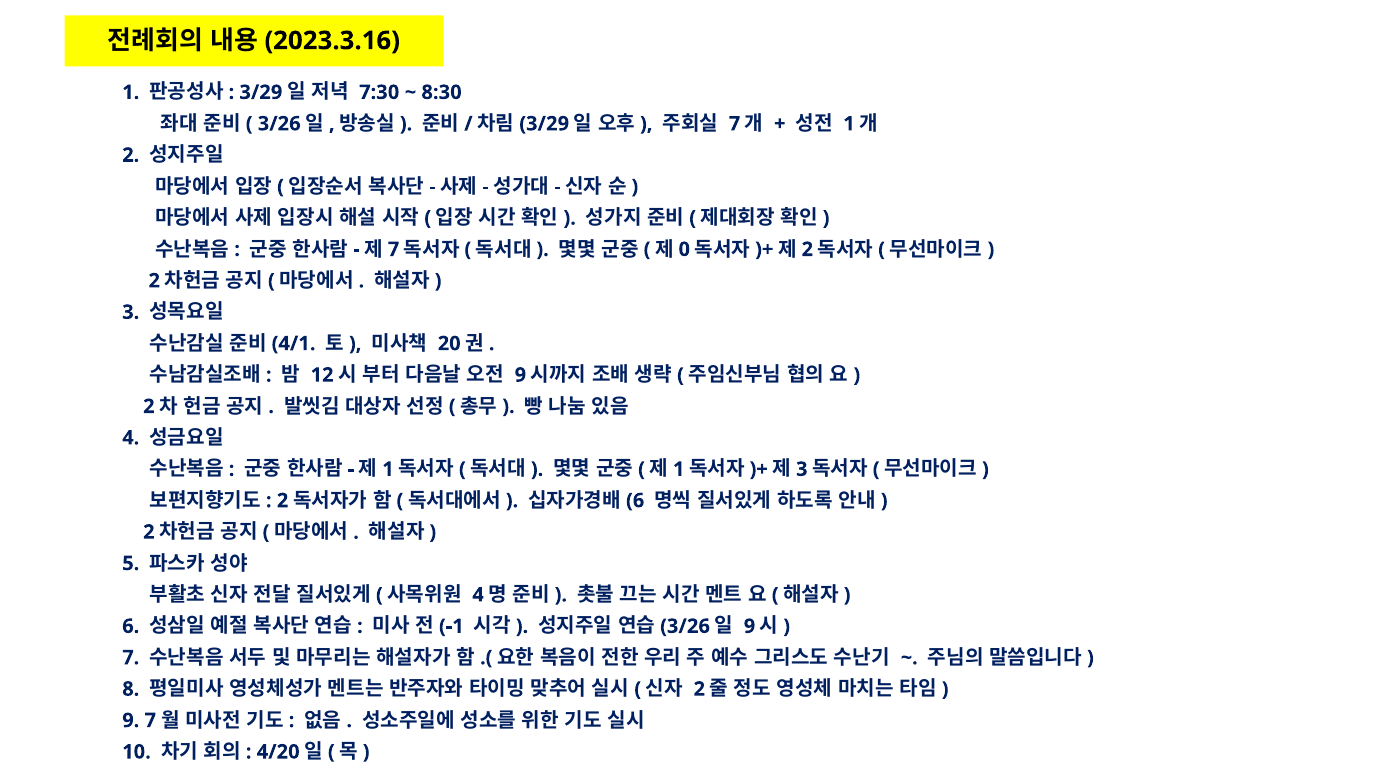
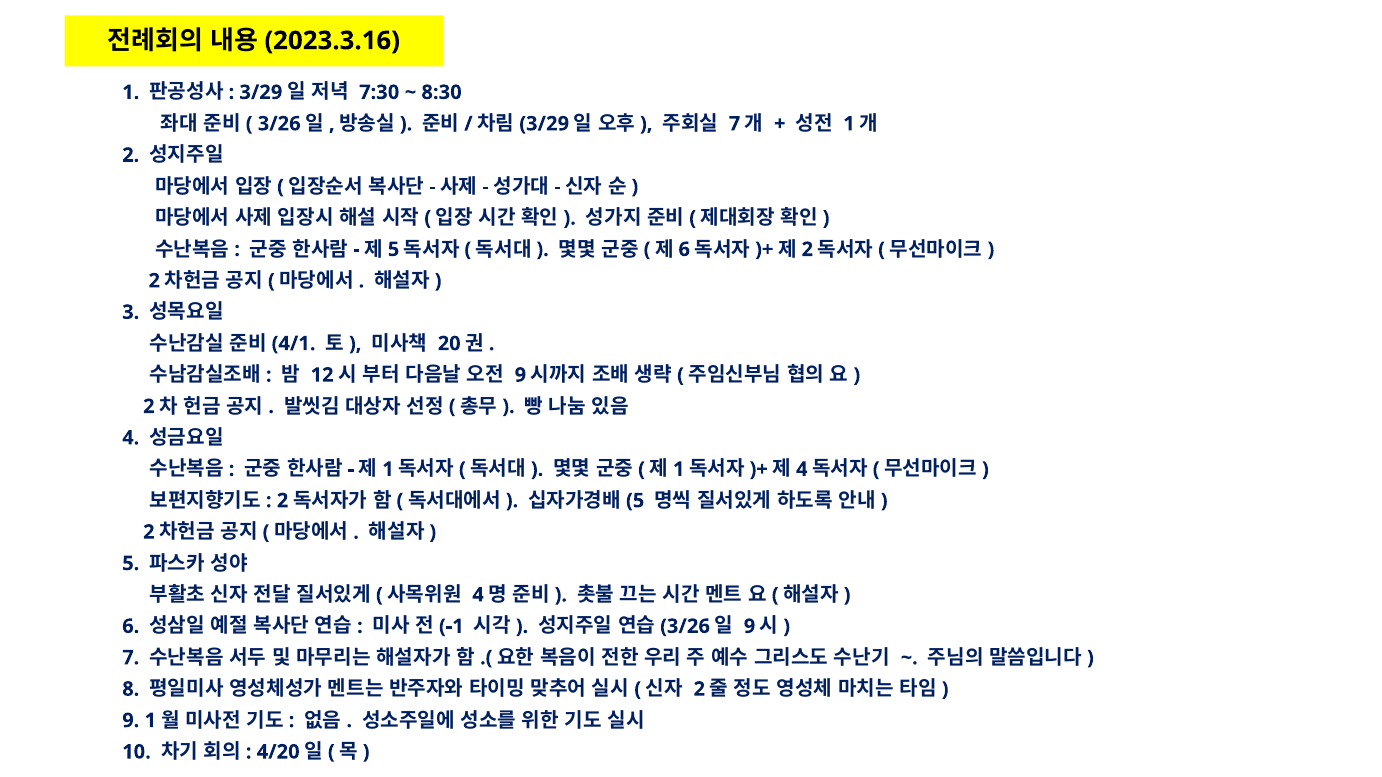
7: 7 -> 5 (394, 249)
0: 0 -> 6 (684, 249)
3: 3 -> 4 (802, 469)
6: 6 -> 5 (635, 501)
9 7: 7 -> 1 (150, 721)
